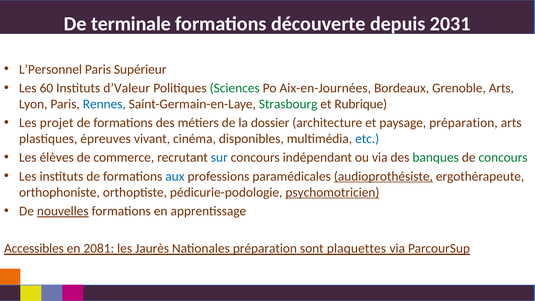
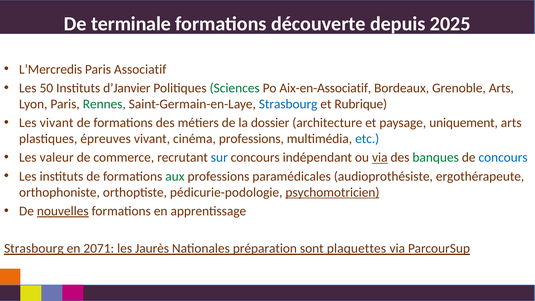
2031: 2031 -> 2025 (450, 24)
L’Personnel: L’Personnel -> L’Mercredis (51, 69)
Supérieur: Supérieur -> Associatif (140, 69)
60: 60 -> 50 (46, 88)
d’Valeur: d’Valeur -> d’Janvier (127, 88)
Aix-en-Journées: Aix-en-Journées -> Aix-en-Associatif (325, 88)
Rennes colour: blue -> green (104, 104)
Strasbourg colour: green -> blue (288, 104)
Les projet: projet -> vivant (57, 123)
paysage préparation: préparation -> uniquement (464, 123)
cinéma disponibles: disponibles -> professions (251, 139)
élèves: élèves -> valeur (57, 158)
via underline: none -> present (380, 158)
concours colour: green -> blue (503, 158)
aux colour: blue -> green (175, 176)
audioprothésiste underline: present -> none (383, 176)
Accessibles: Accessibles -> Strasbourg (34, 248)
2081: 2081 -> 2071 (99, 248)
